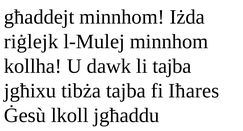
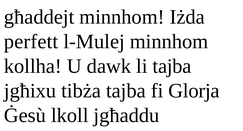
riġlejk: riġlejk -> perfett (31, 42)
Iħares: Iħares -> Glorja (194, 91)
